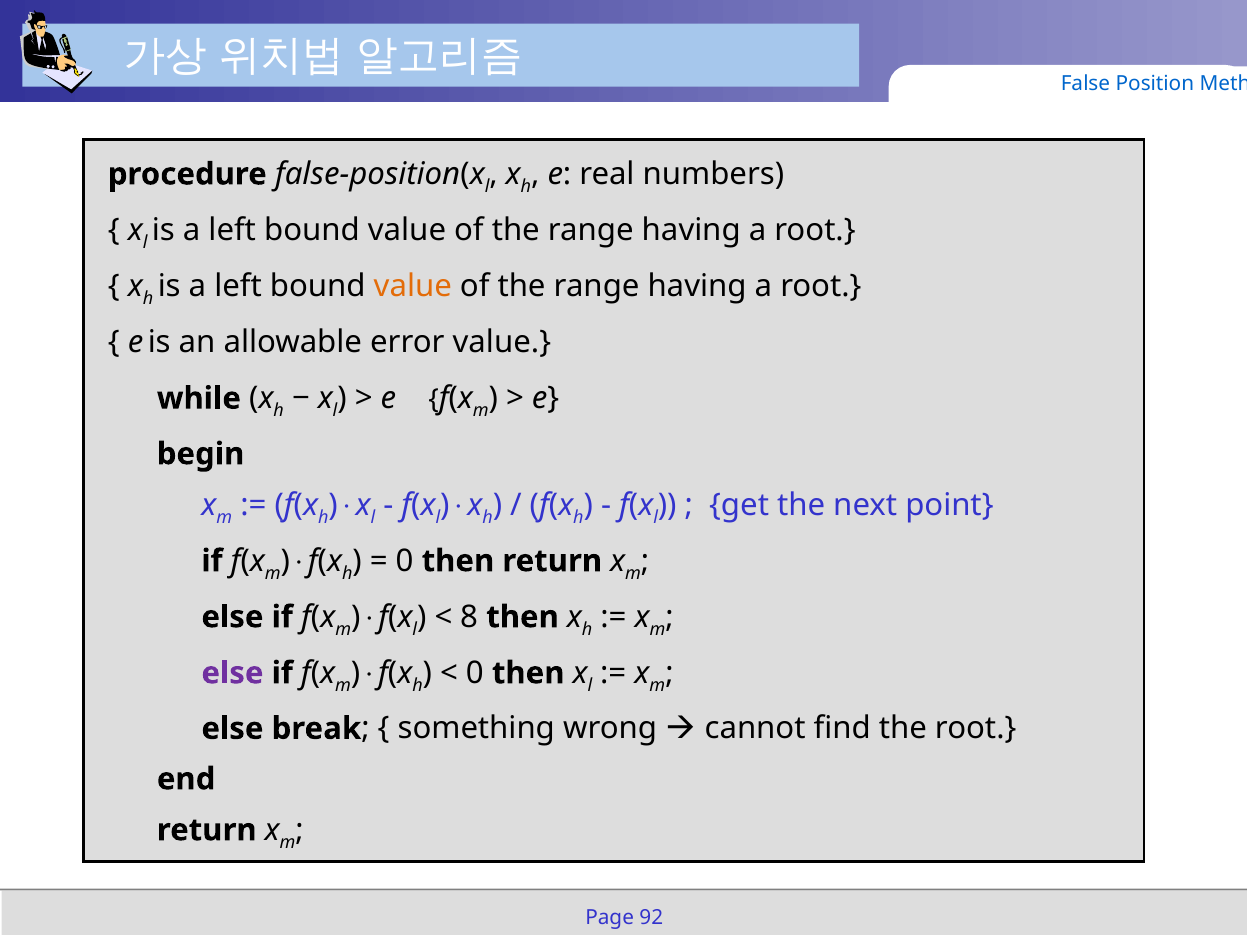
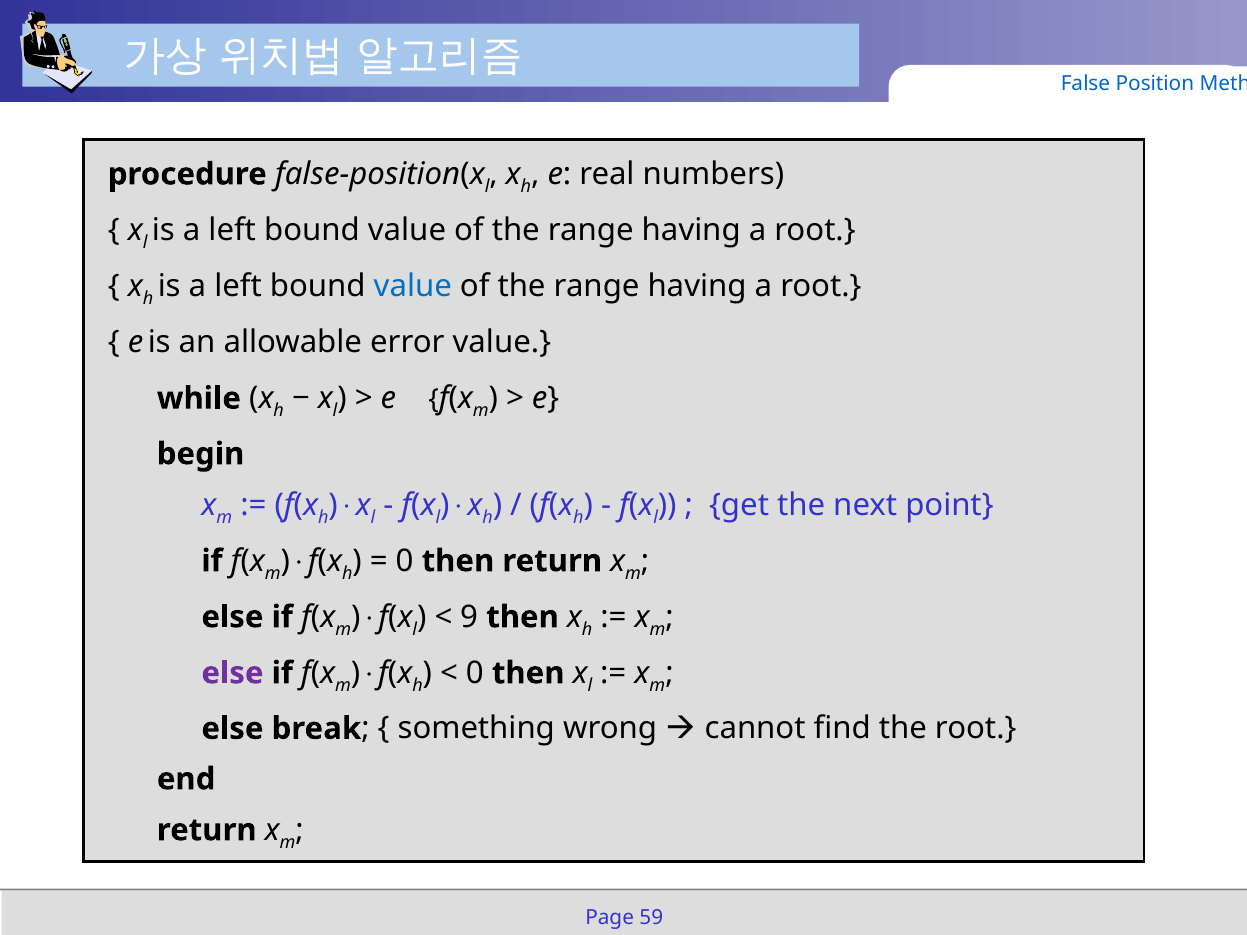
value colour: orange -> blue (413, 286)
8: 8 -> 9 (469, 617)
92: 92 -> 59 (651, 918)
